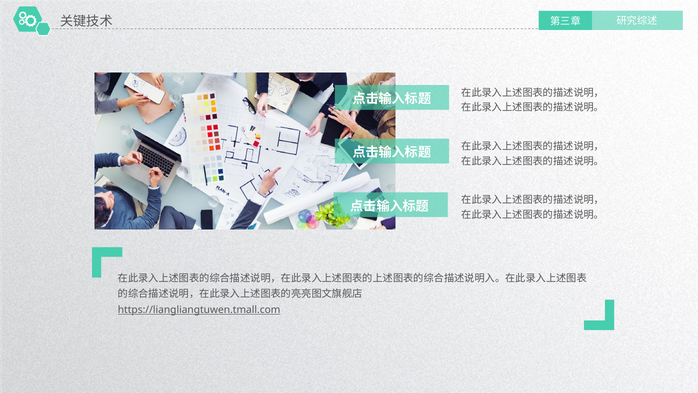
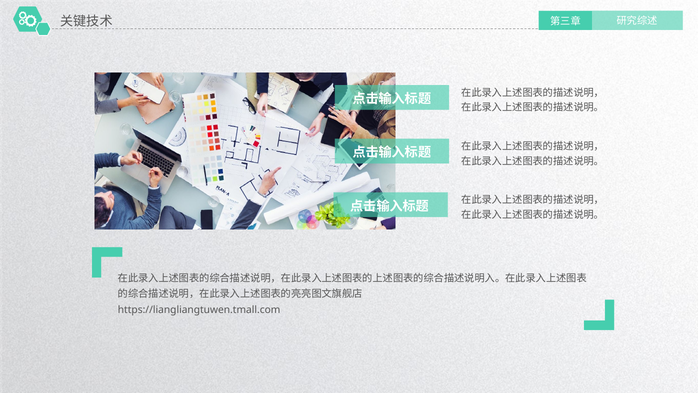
https://liangliangtuwen.tmall.com underline: present -> none (199, 310)
